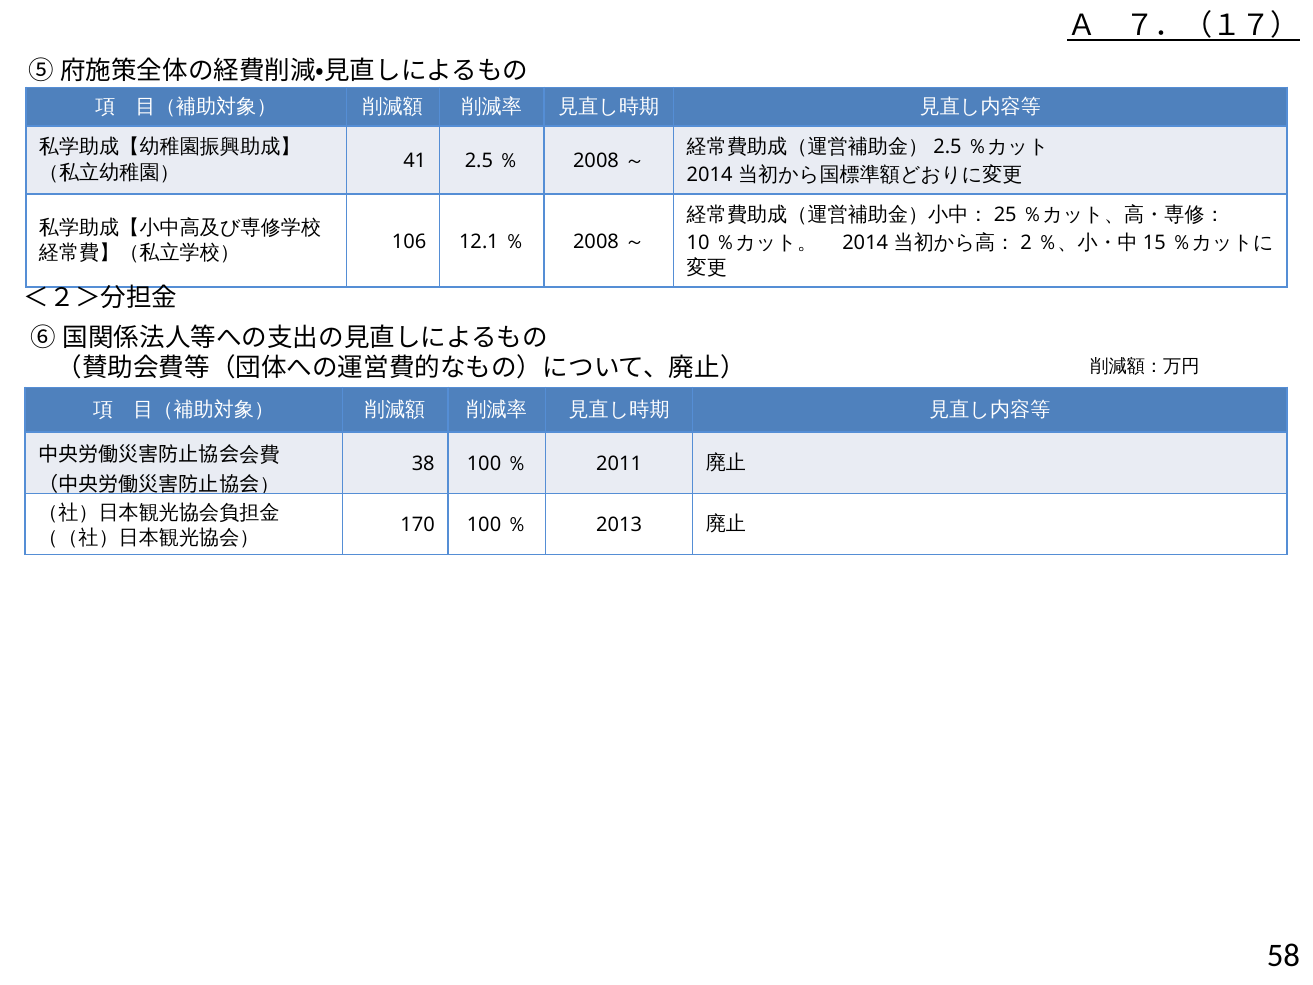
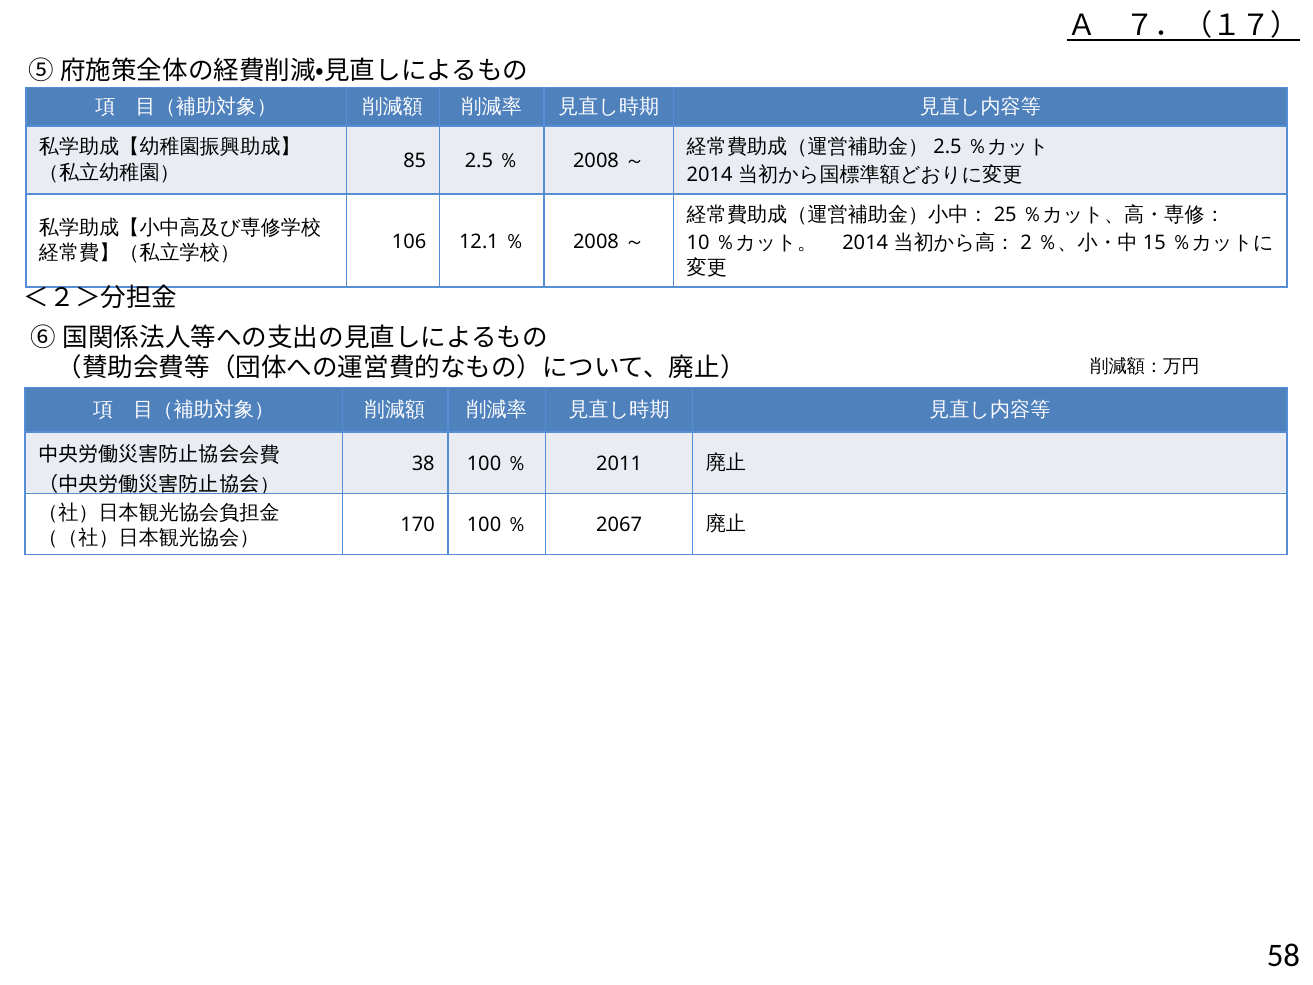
41: 41 -> 85 (415, 161)
2013: 2013 -> 2067 (619, 525)
